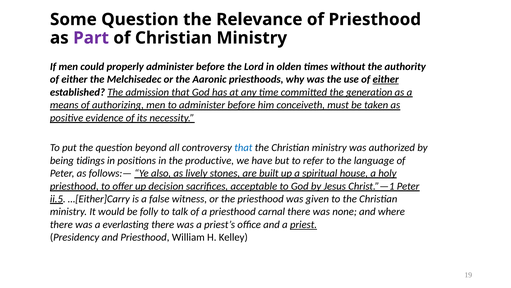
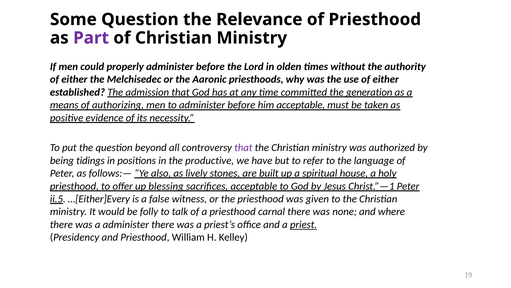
either underline: present -> none (386, 79)
him conceiveth: conceiveth -> acceptable (301, 105)
that colour: blue -> purple (243, 147)
decision: decision -> blessing (166, 186)
…[Either]Carry: …[Either]Carry -> …[Either]Every (99, 199)
a everlasting: everlasting -> administer (126, 224)
